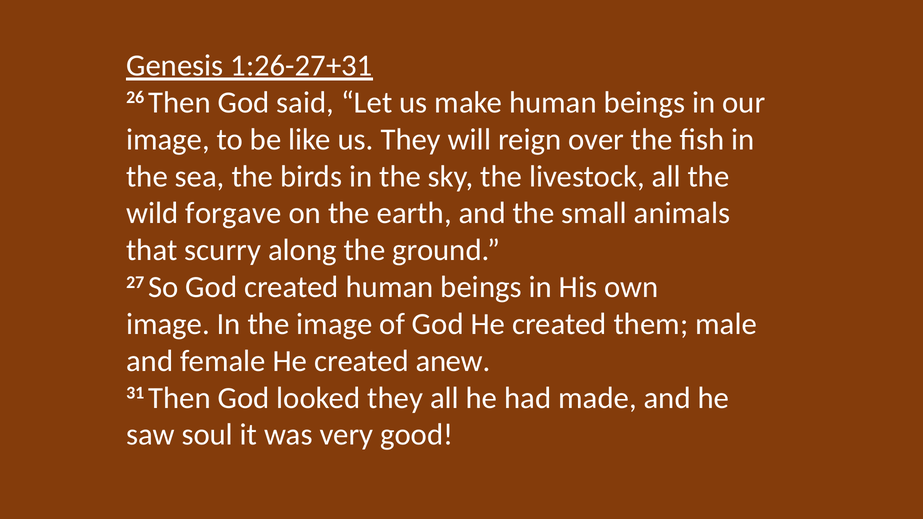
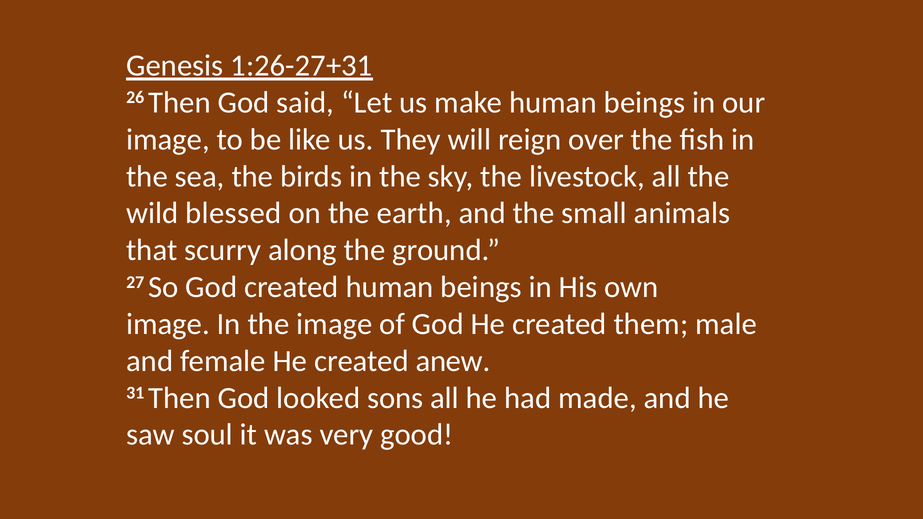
forgave: forgave -> blessed (233, 213)
looked they: they -> sons (395, 398)
